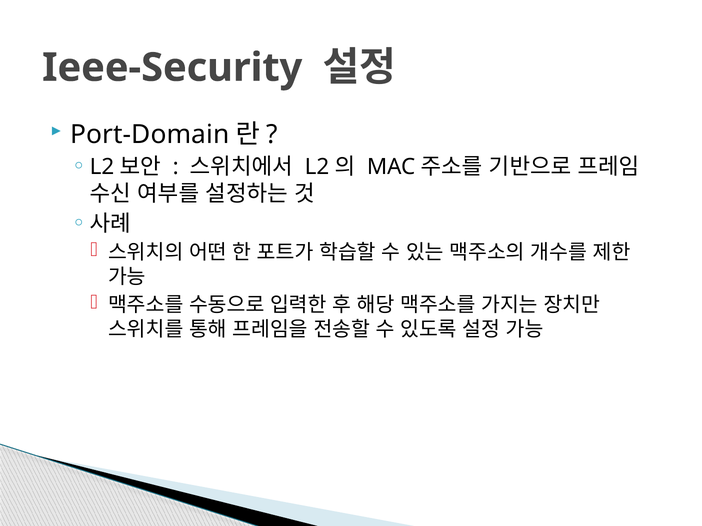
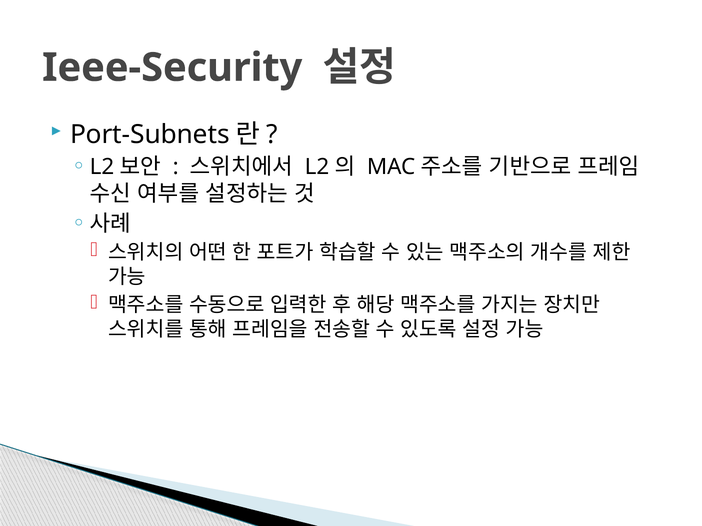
Port-Domain: Port-Domain -> Port-Subnets (150, 135)
